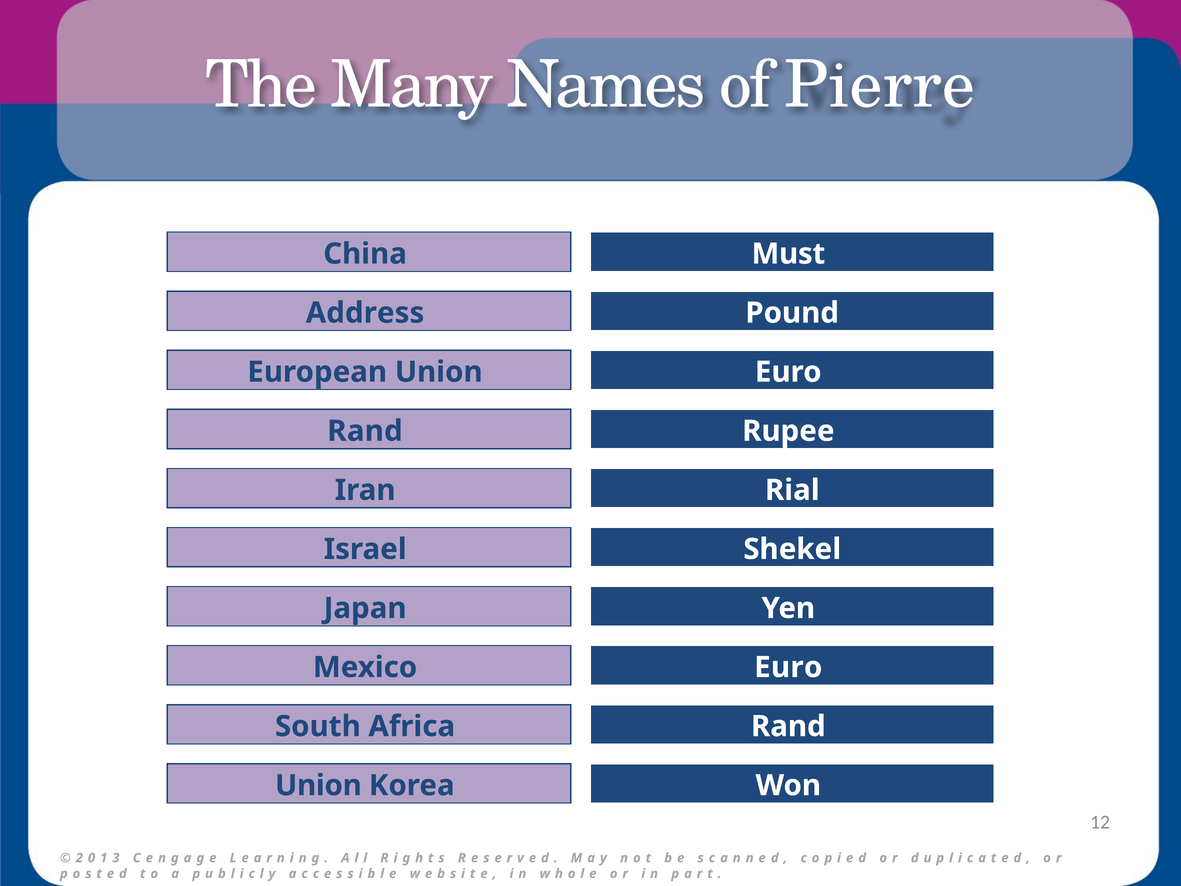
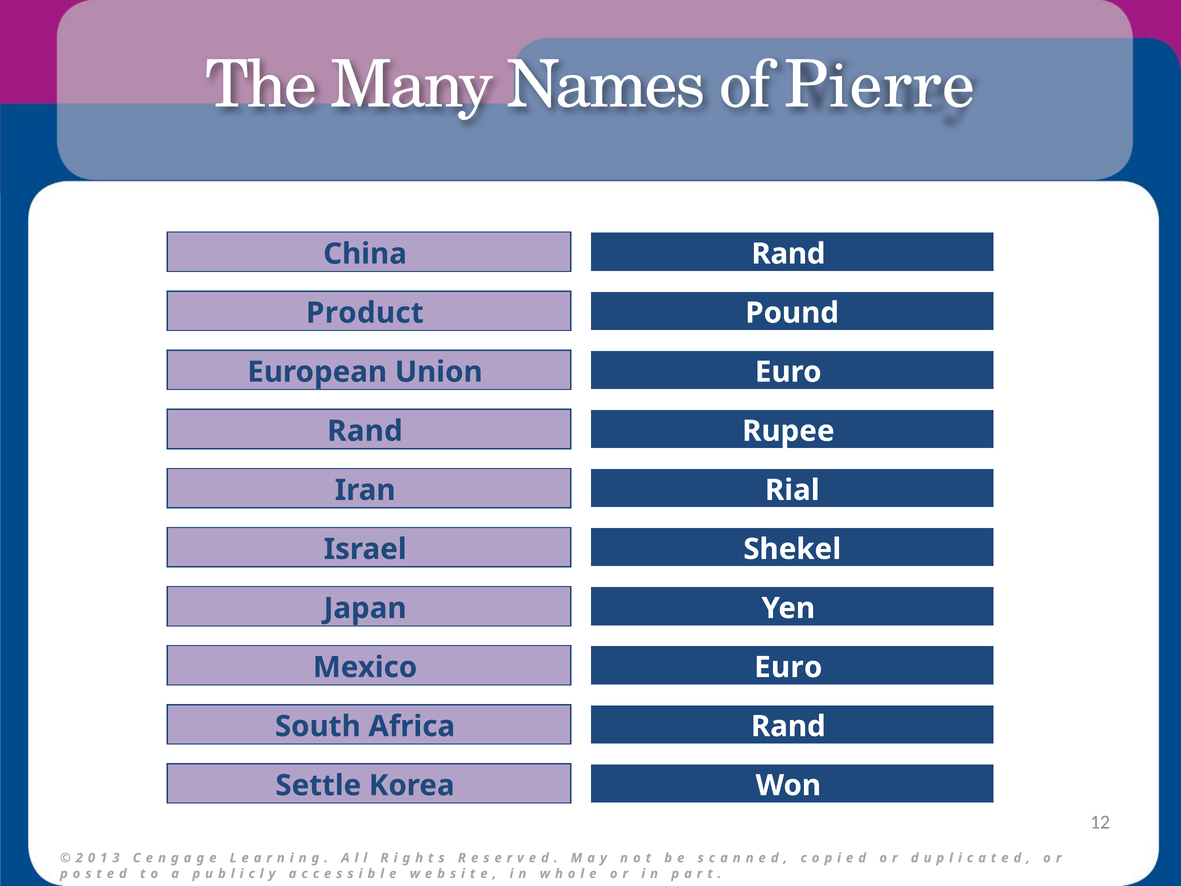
Must: Must -> Rand (788, 254)
Address: Address -> Product (365, 313)
Union: Union -> Settle (318, 785)
